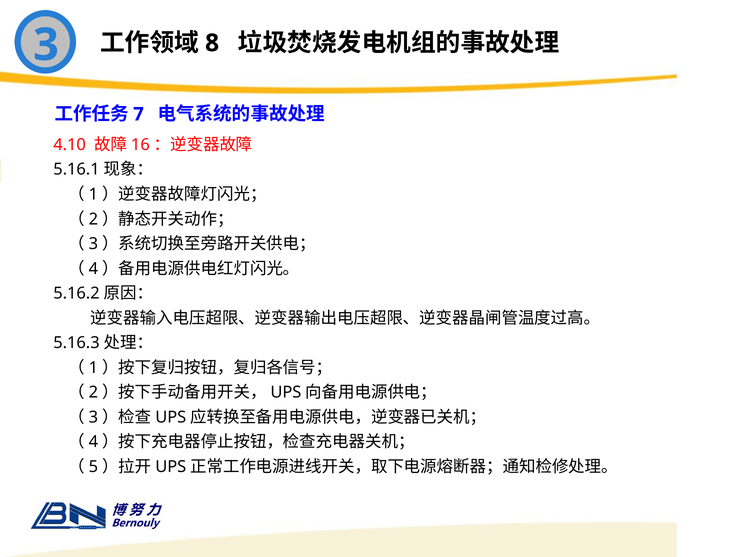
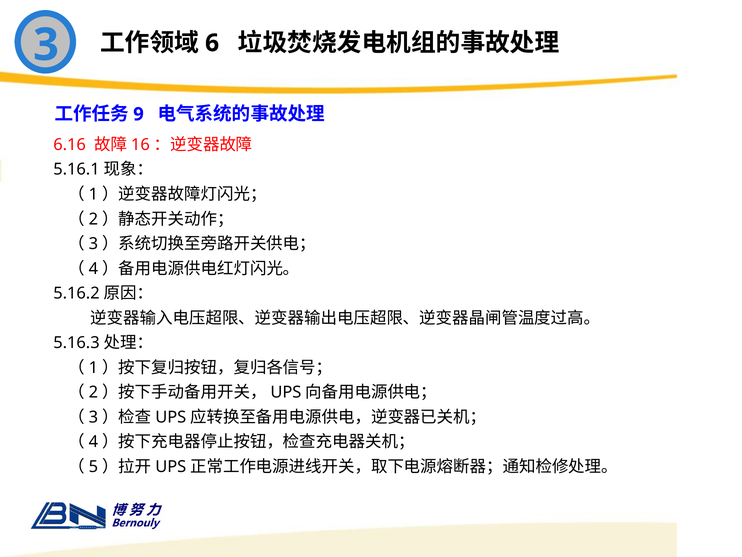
8: 8 -> 6 (212, 43)
7: 7 -> 9 (138, 114)
4.10: 4.10 -> 6.16 (70, 145)
